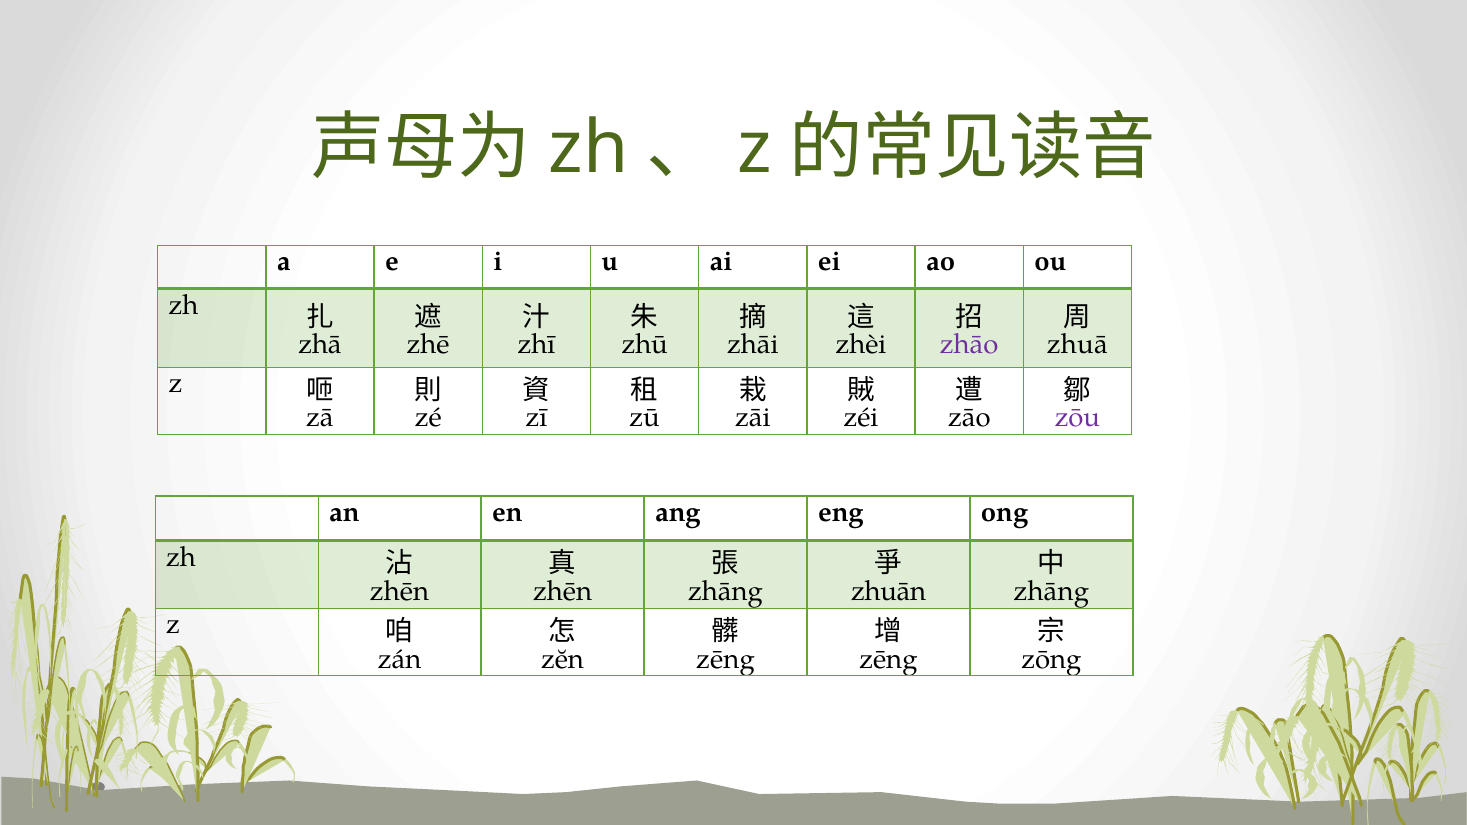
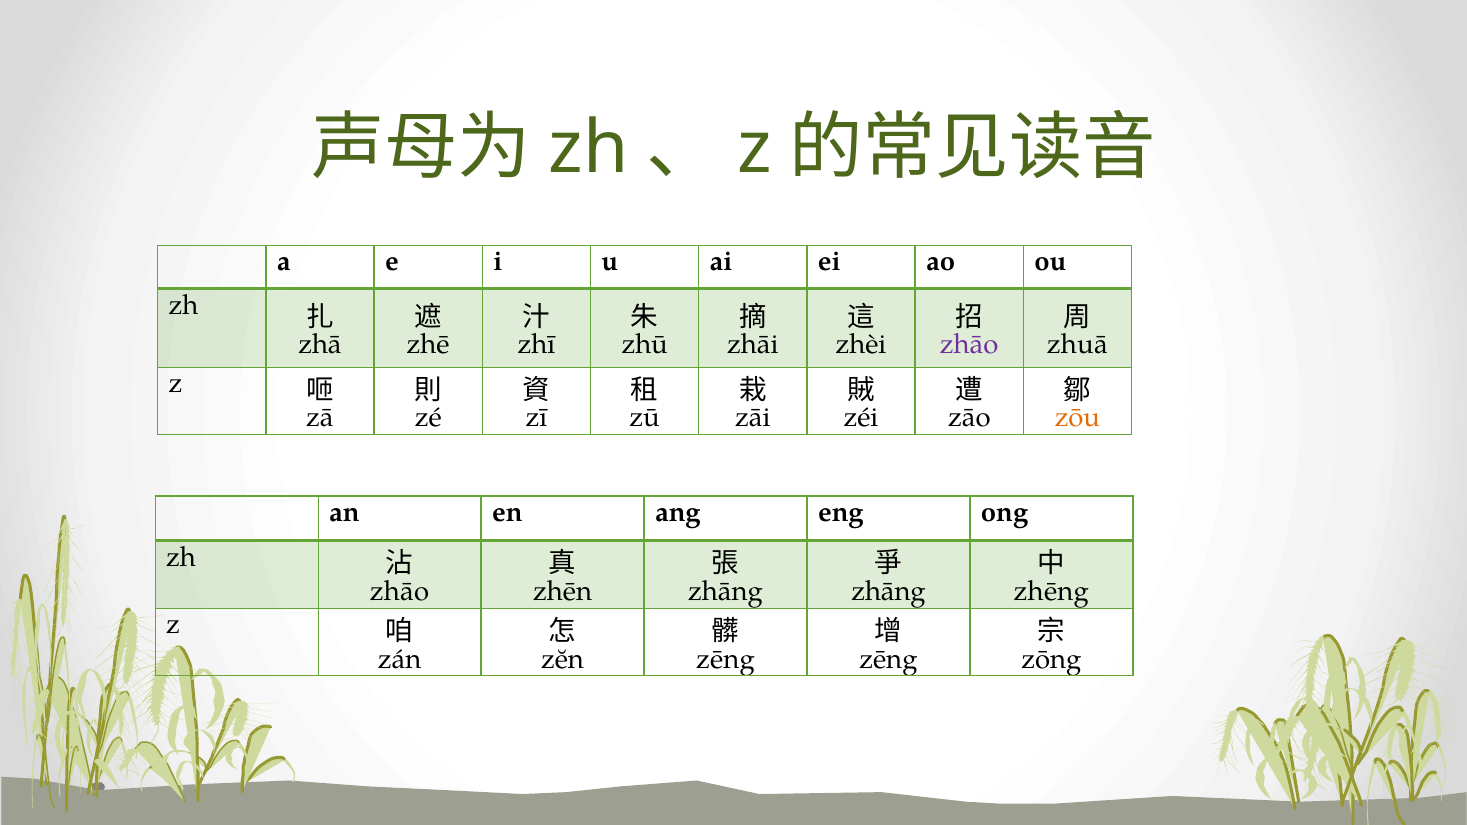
zōu colour: purple -> orange (1077, 418)
zhēn: zhēn -> zhāo (400, 592)
zhuān: zhuān -> zhāng (889, 592)
zhāng: zhāng -> zhēng (1051, 592)
